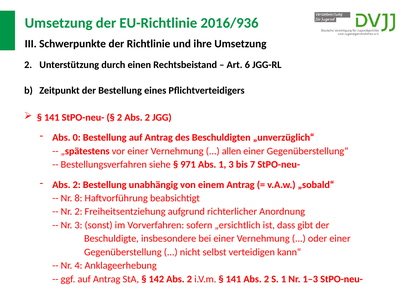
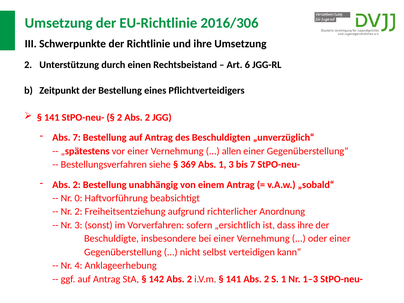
2016/936: 2016/936 -> 2016/306 (230, 23)
Abs 0: 0 -> 7 (77, 138)
971: 971 -> 369 (188, 165)
8: 8 -> 0 (78, 198)
dass gibt: gibt -> ihre (305, 225)
